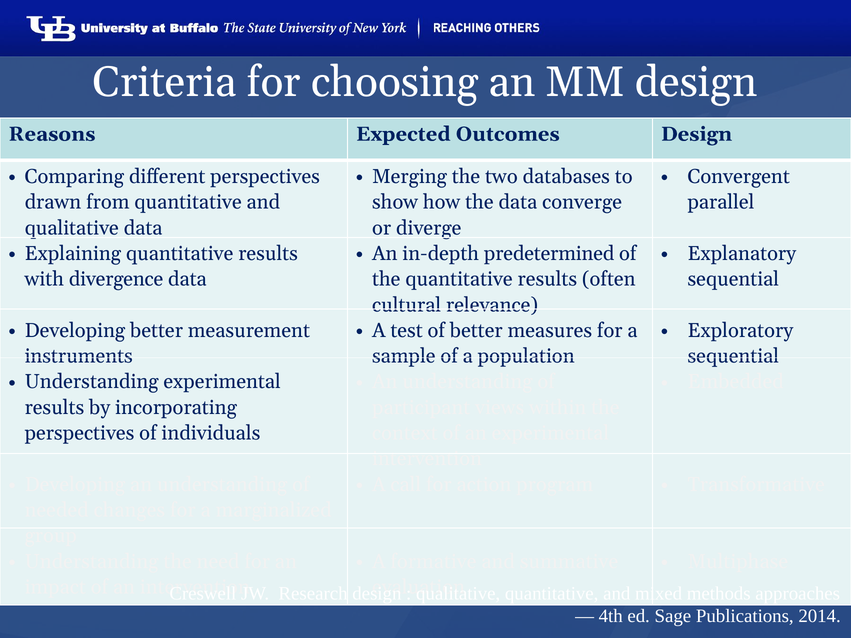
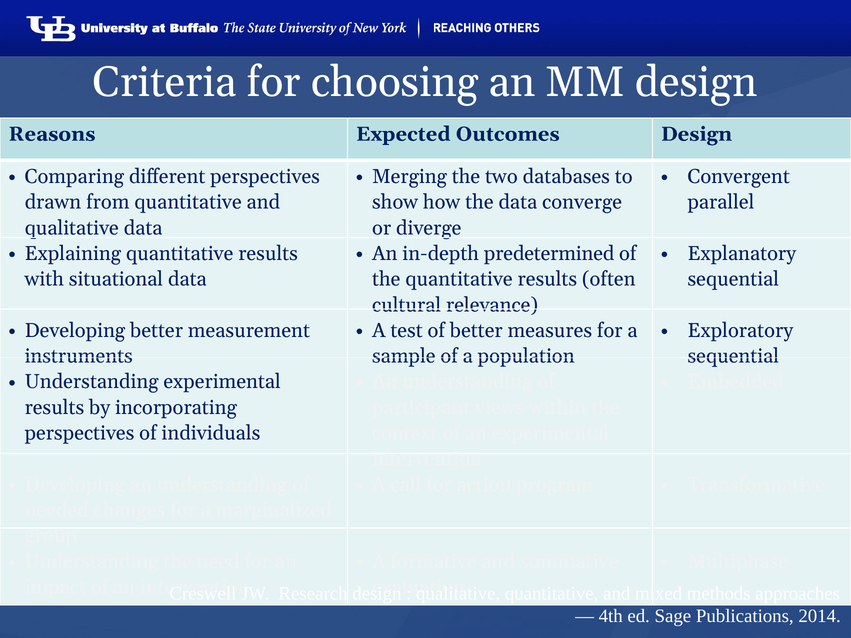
divergence: divergence -> situational (116, 279)
